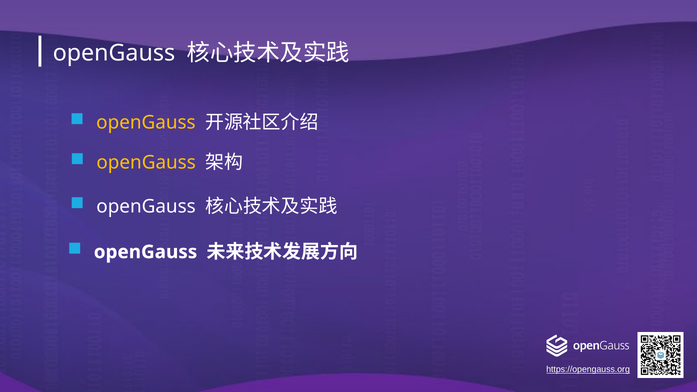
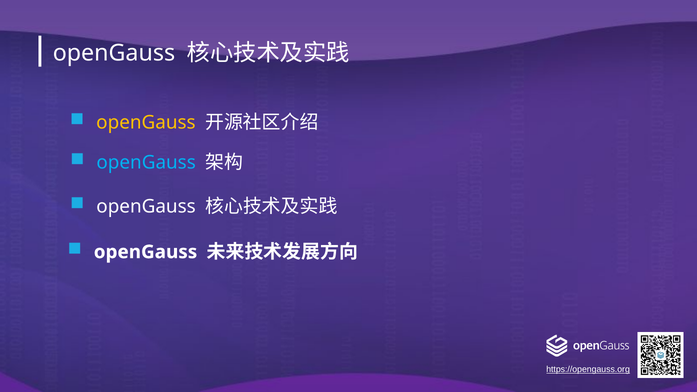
openGauss colour: yellow -> light blue (146, 163)
